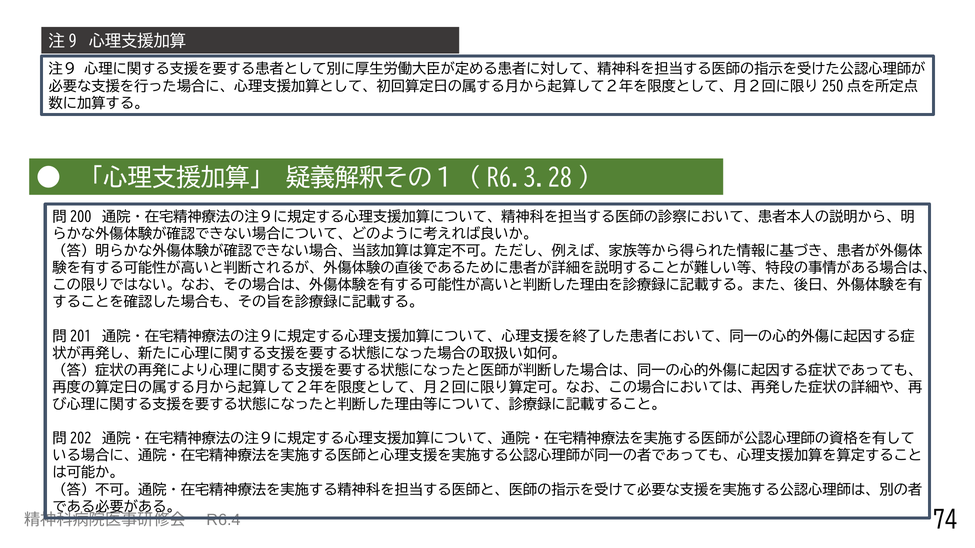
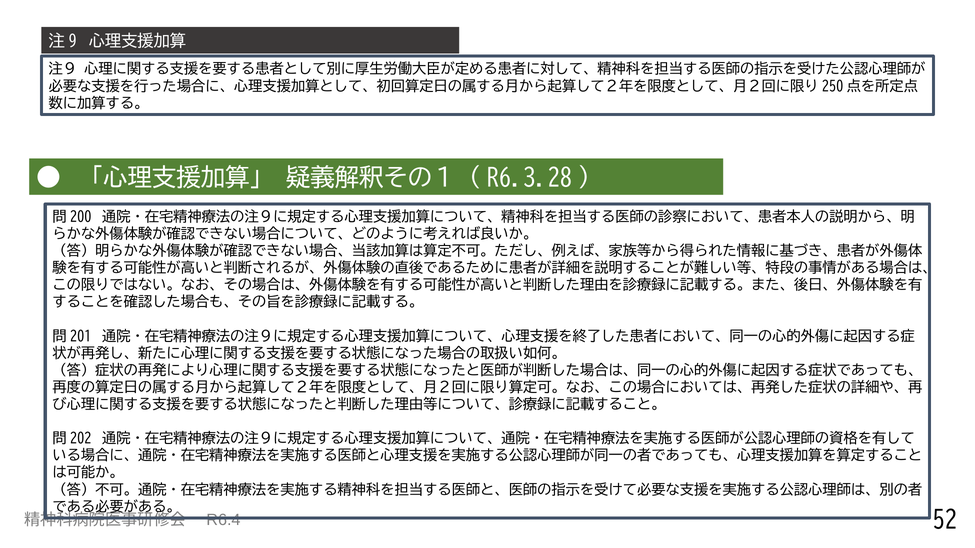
74: 74 -> 52 (945, 520)
